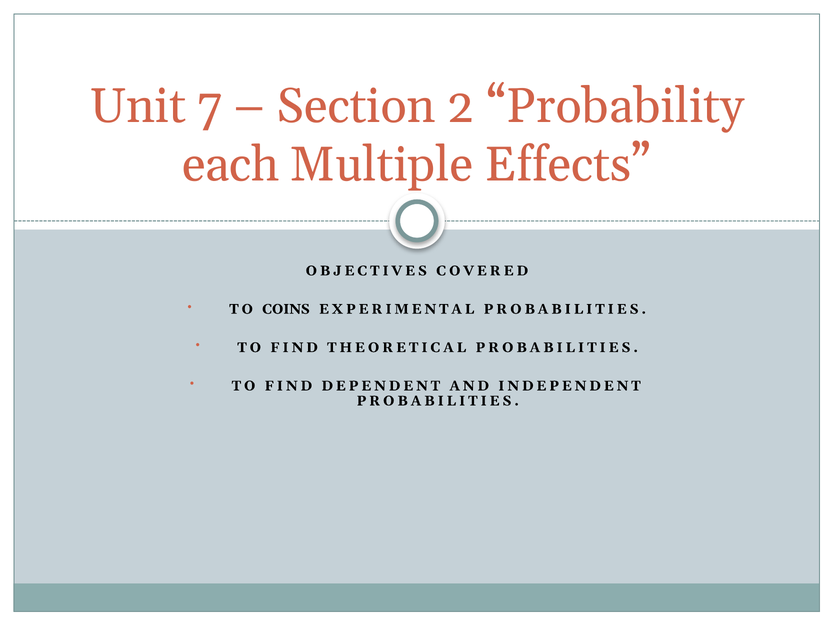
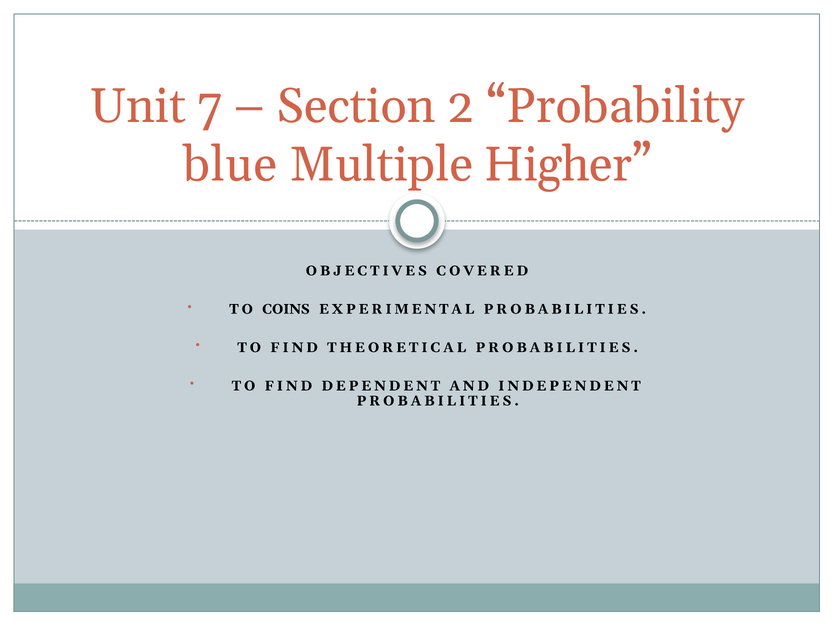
each: each -> blue (230, 165)
Effects: Effects -> Higher (568, 165)
